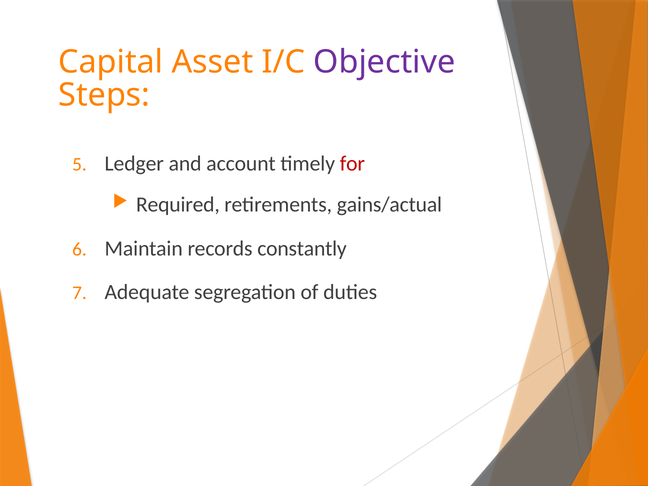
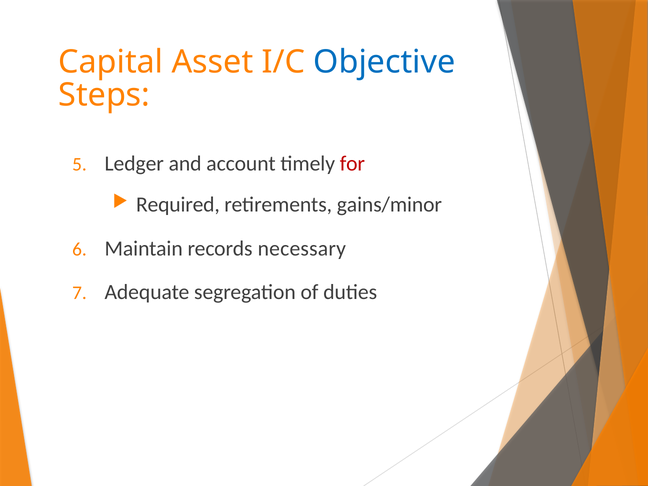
Objective colour: purple -> blue (384, 62)
gains/actual: gains/actual -> gains/minor (389, 205)
constantly: constantly -> necessary (302, 249)
